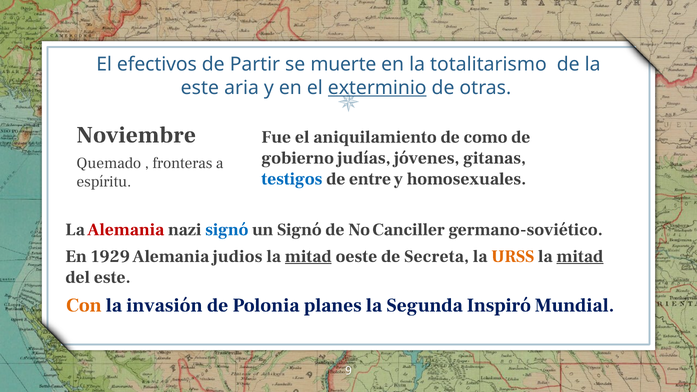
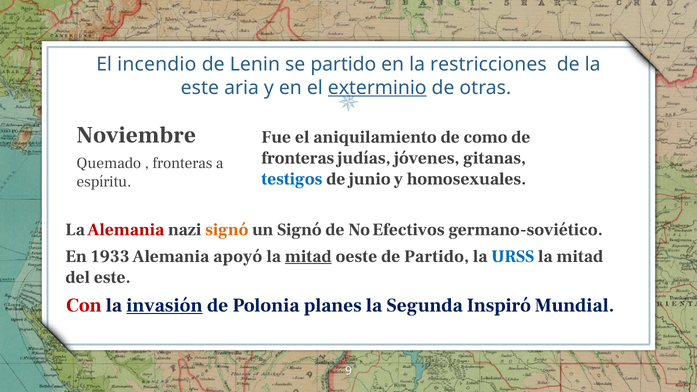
efectivos: efectivos -> incendio (157, 64)
Partir: Partir -> Lenin (255, 64)
se muerte: muerte -> partido (343, 64)
totalitarismo: totalitarismo -> restricciones (488, 64)
gobierno: gobierno -> fronteras (298, 158)
entre: entre -> junio (370, 179)
signó colour: blue -> orange (227, 230)
Canciller: Canciller -> Efectivos (408, 230)
1929: 1929 -> 1933 (110, 256)
judios: judios -> apoyó (238, 256)
de Secreta: Secreta -> Partido (437, 256)
URSS colour: orange -> blue (513, 256)
mitad underline: present -> none (580, 256)
Con colour: orange -> red (84, 305)
invasión underline: none -> present (164, 305)
